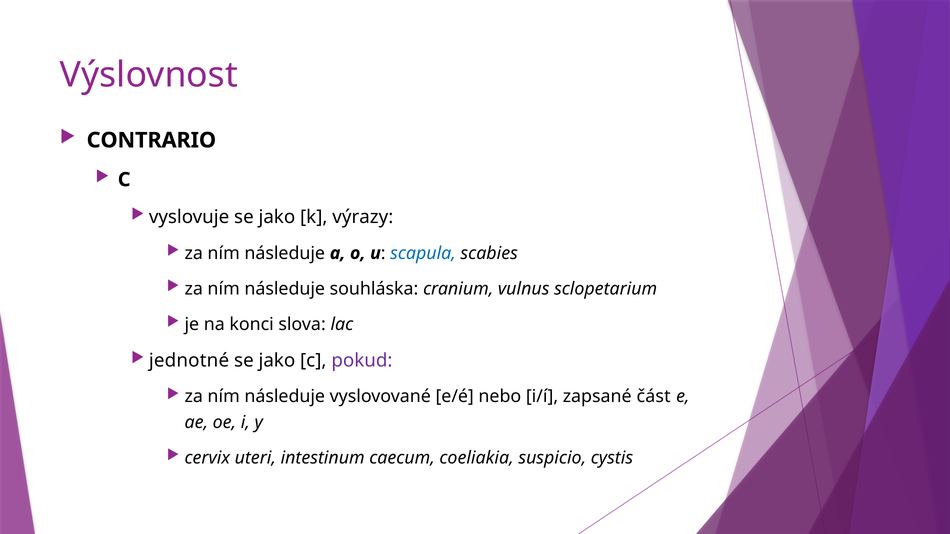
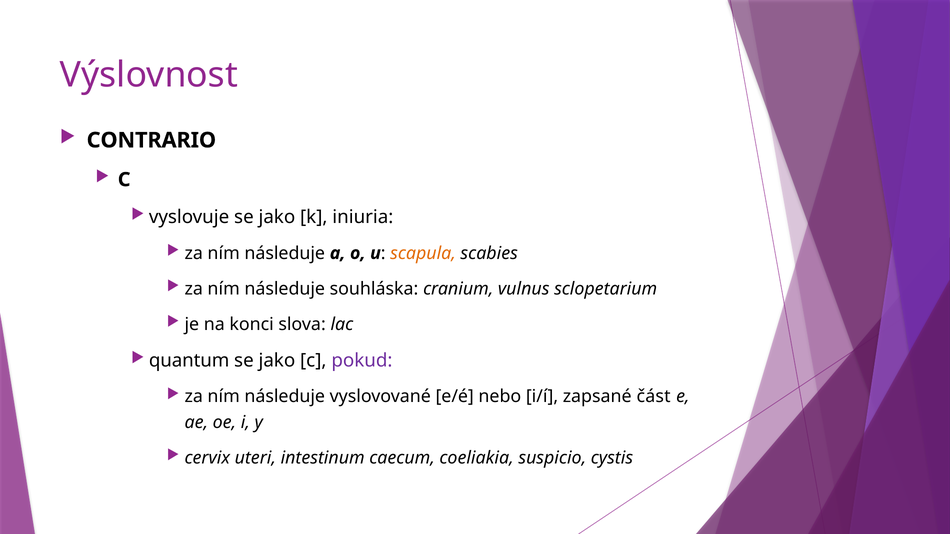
výrazy: výrazy -> iniuria (363, 217)
scapula colour: blue -> orange (423, 253)
jednotné: jednotné -> quantum (189, 361)
